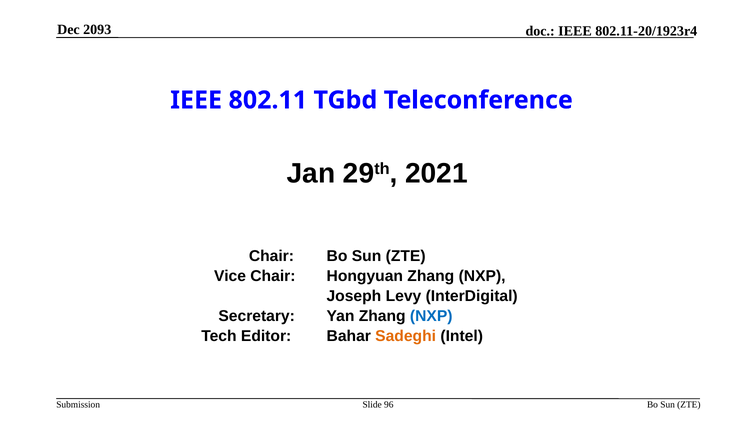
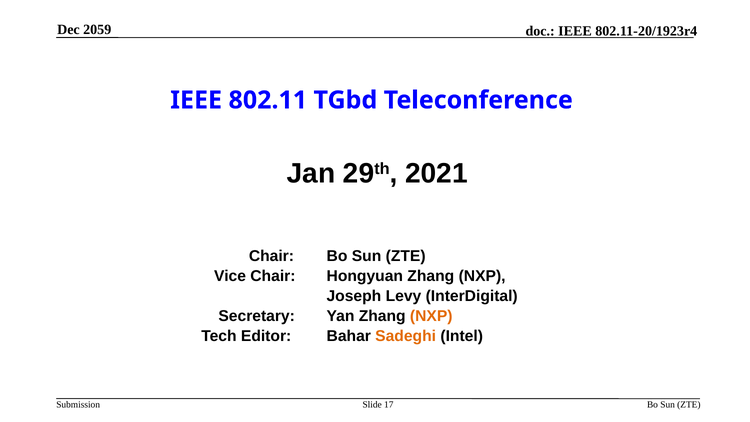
2093: 2093 -> 2059 (97, 30)
NXP colour: blue -> orange (431, 316)
96: 96 -> 17 (389, 405)
